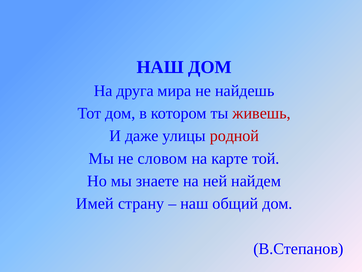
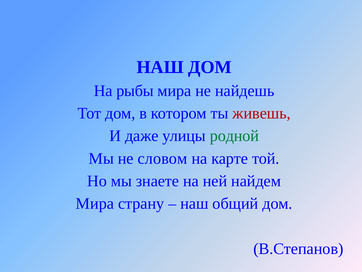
друга: друга -> рыбы (135, 91)
родной colour: red -> green (234, 136)
Имей: Имей -> Мира (95, 203)
